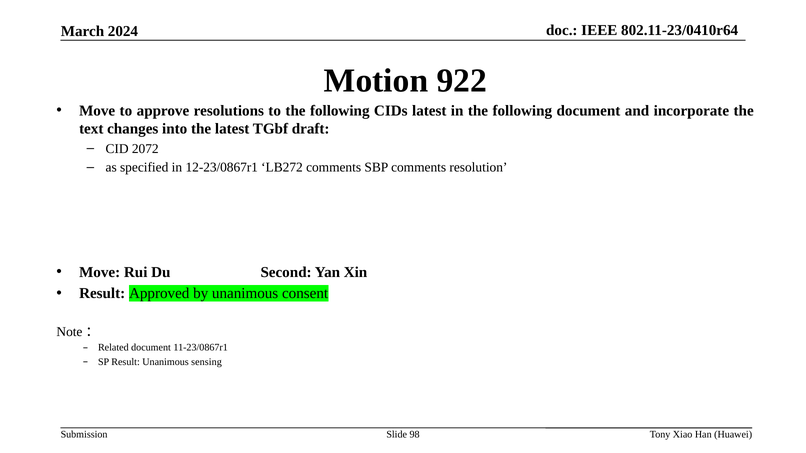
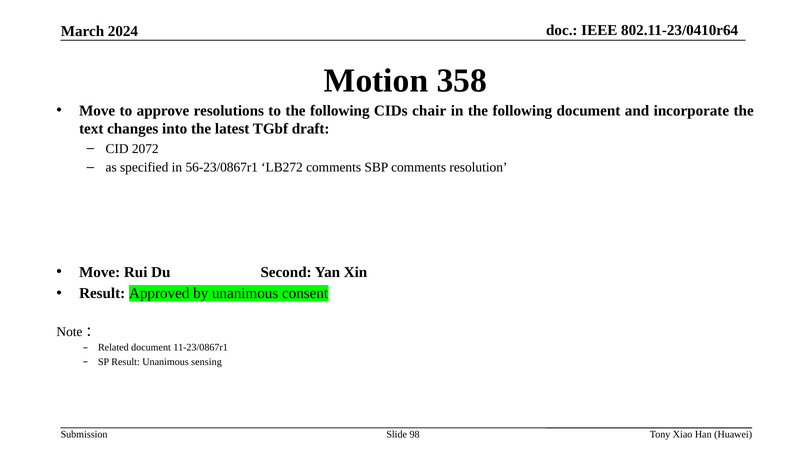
922: 922 -> 358 (462, 81)
CIDs latest: latest -> chair (429, 111)
12-23/0867r1: 12-23/0867r1 -> 56-23/0867r1 (222, 168)
